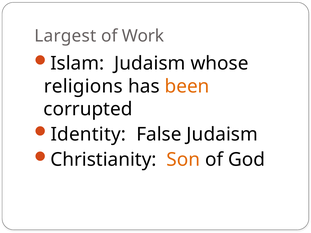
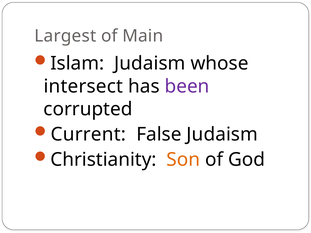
Work: Work -> Main (143, 36)
religions: religions -> intersect (83, 86)
been colour: orange -> purple (187, 86)
Identity: Identity -> Current (88, 135)
